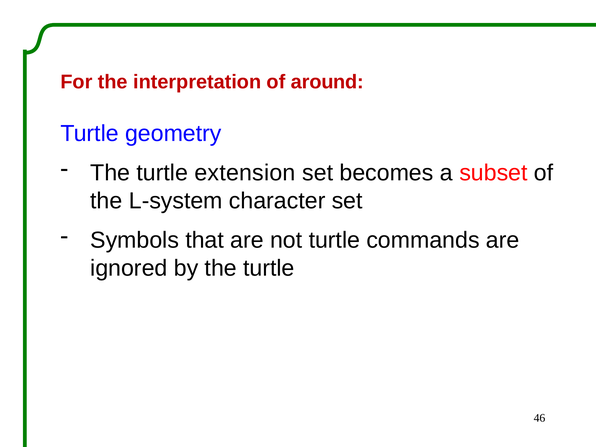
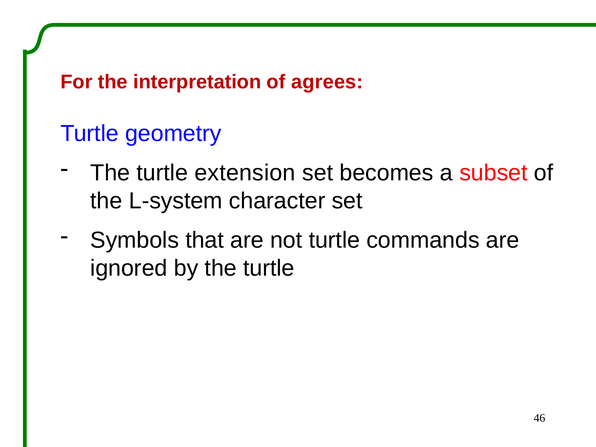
around: around -> agrees (327, 82)
